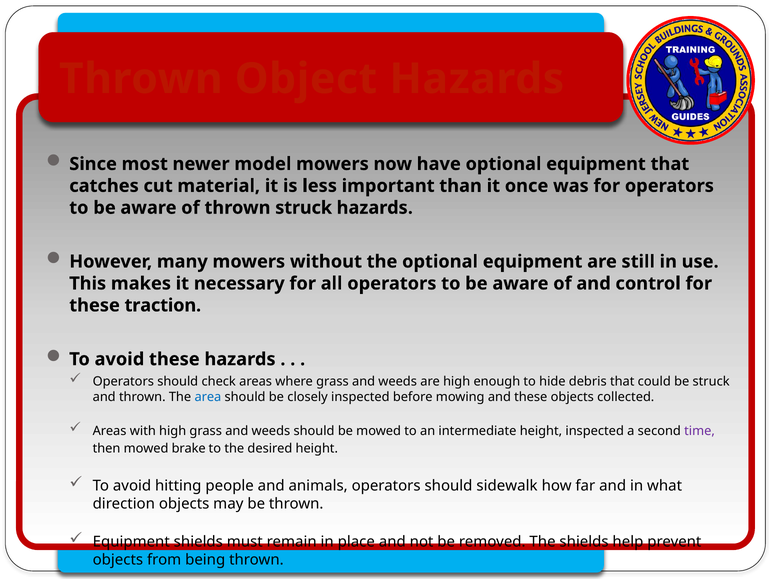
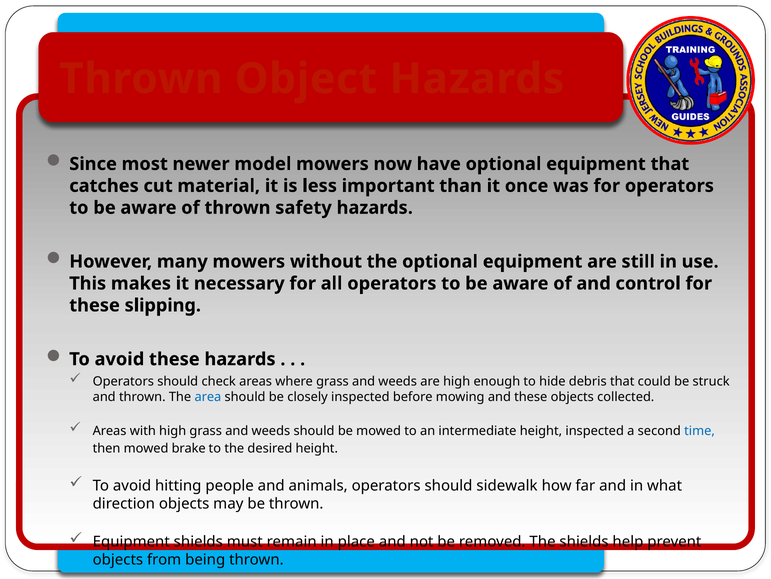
struck: struck -> safety (304, 207)
traction: traction -> slipping (163, 305)
time colour: purple -> blue (700, 430)
